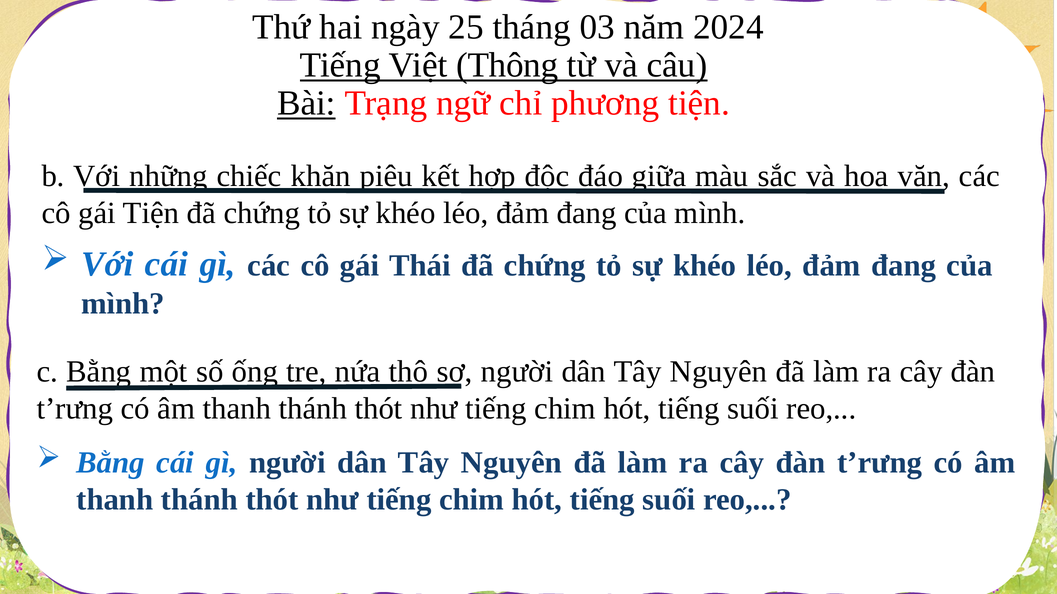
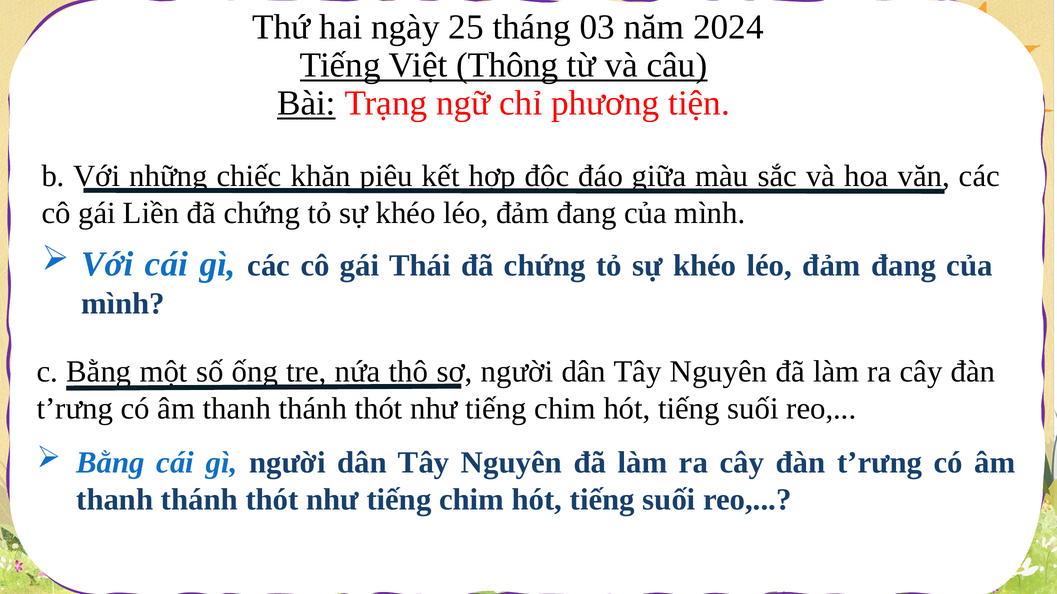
gái Tiện: Tiện -> Liền (151, 213)
